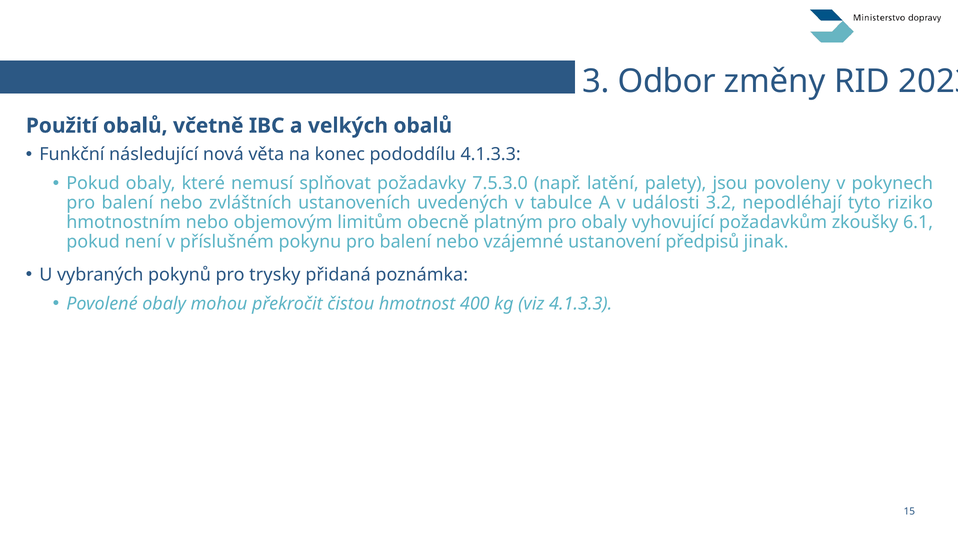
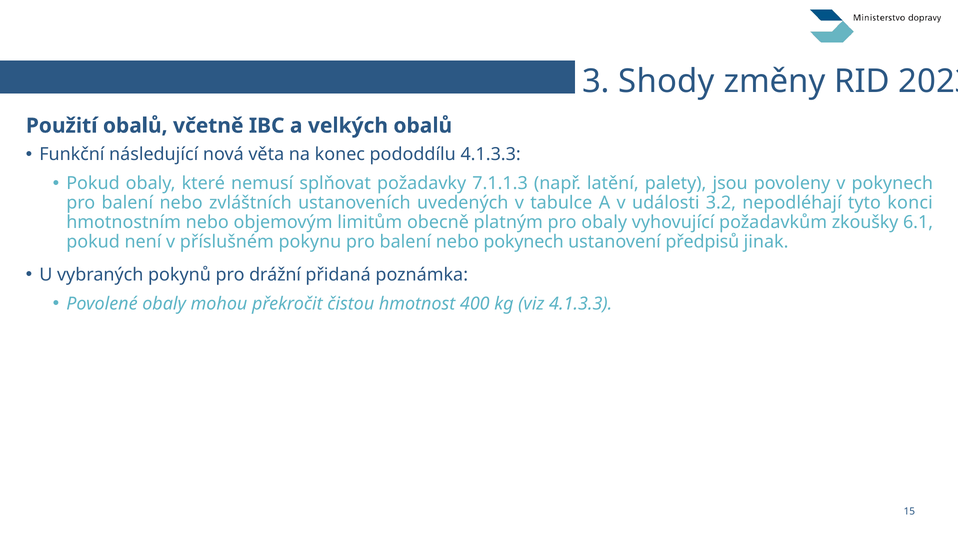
Odbor: Odbor -> Shody (667, 81)
7.5.3.0: 7.5.3.0 -> 7.1.1.3 (500, 183)
riziko: riziko -> konci (910, 203)
nebo vzájemné: vzájemné -> pokynech (524, 242)
trysky: trysky -> drážní (275, 275)
